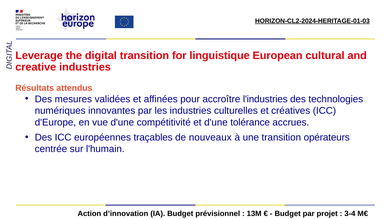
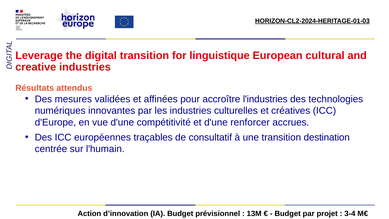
tolérance: tolérance -> renforcer (250, 122)
nouveaux: nouveaux -> consultatif (210, 137)
opérateurs: opérateurs -> destination (327, 137)
